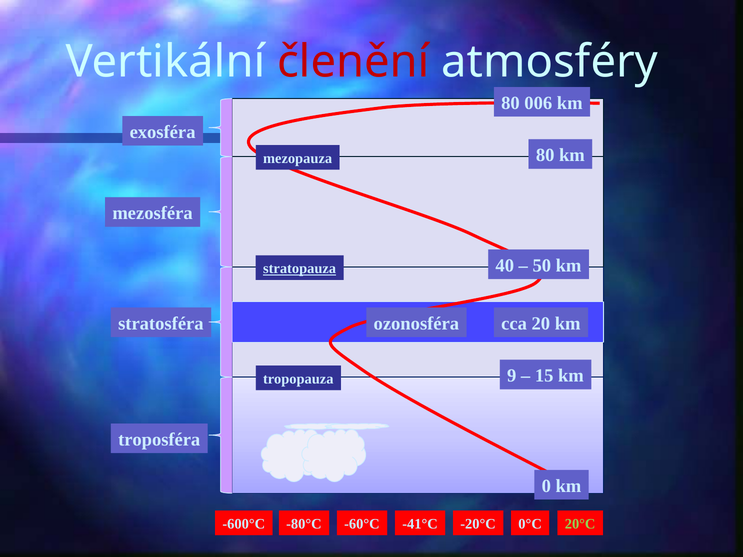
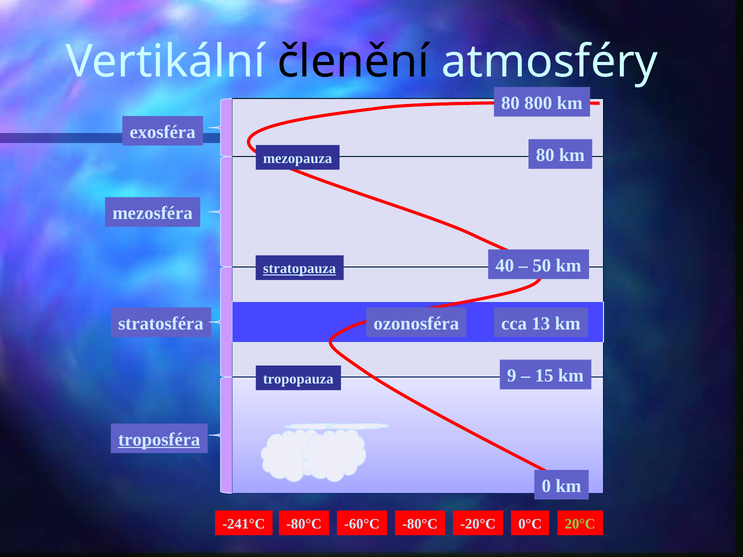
členění colour: red -> black (353, 62)
006: 006 -> 800 (538, 103)
20: 20 -> 13 (541, 324)
troposféra underline: none -> present (159, 440)
-600°C: -600°C -> -241°C (244, 524)
-41°C: -41°C -> -80°C (420, 524)
